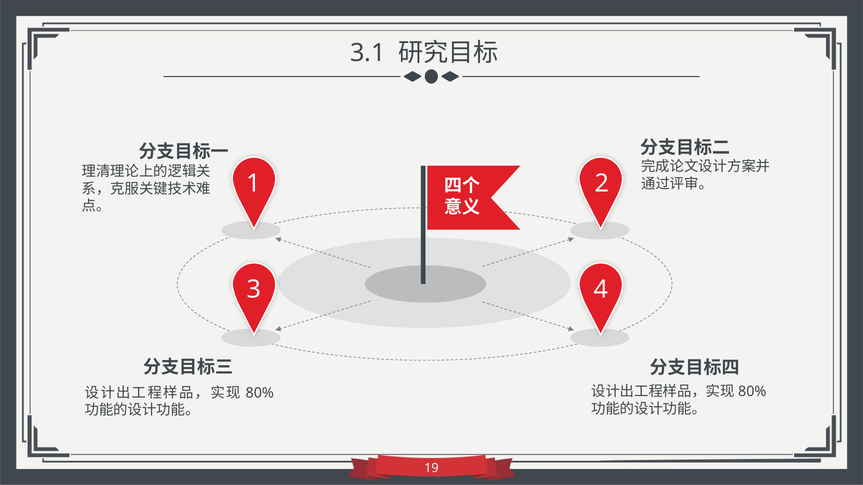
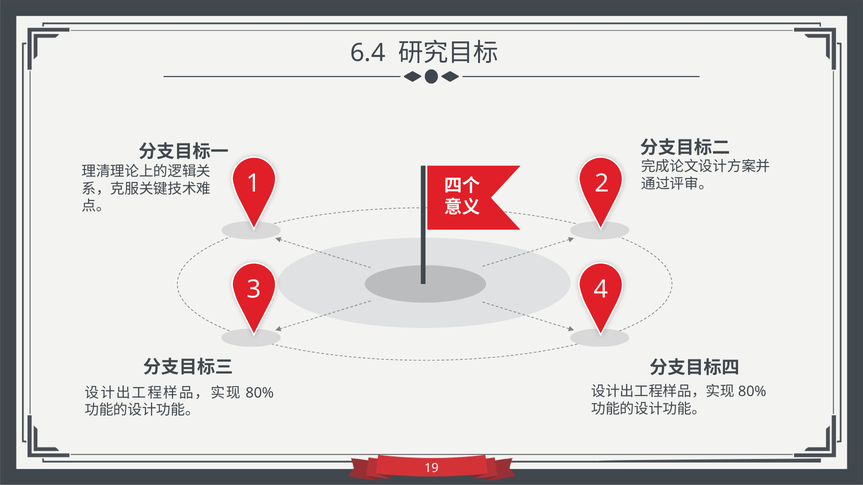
3.1: 3.1 -> 6.4 (368, 53)
